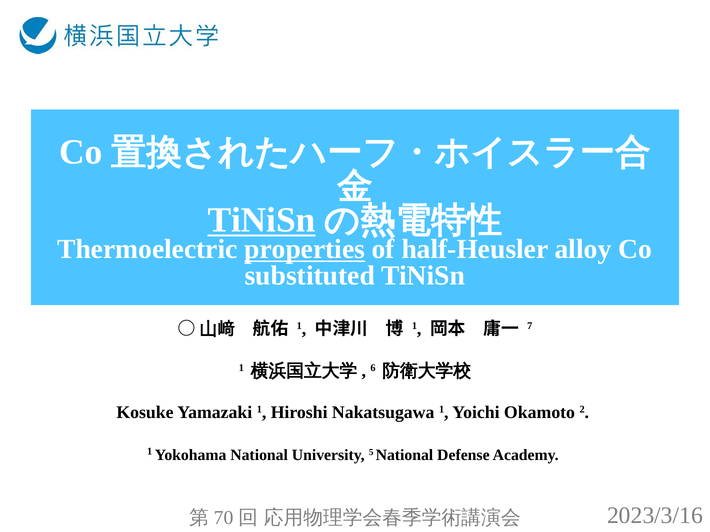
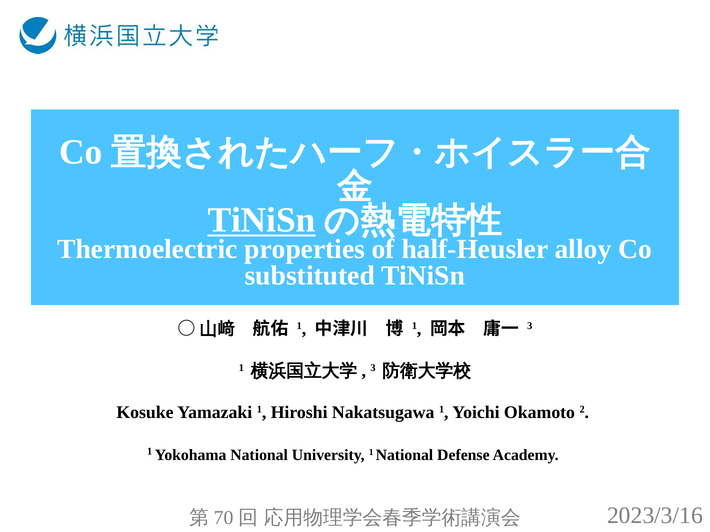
properties underline: present -> none (305, 249)
7: 7 -> 3 (530, 326)
6: 6 -> 3 (373, 368)
University 5: 5 -> 1 (371, 453)
